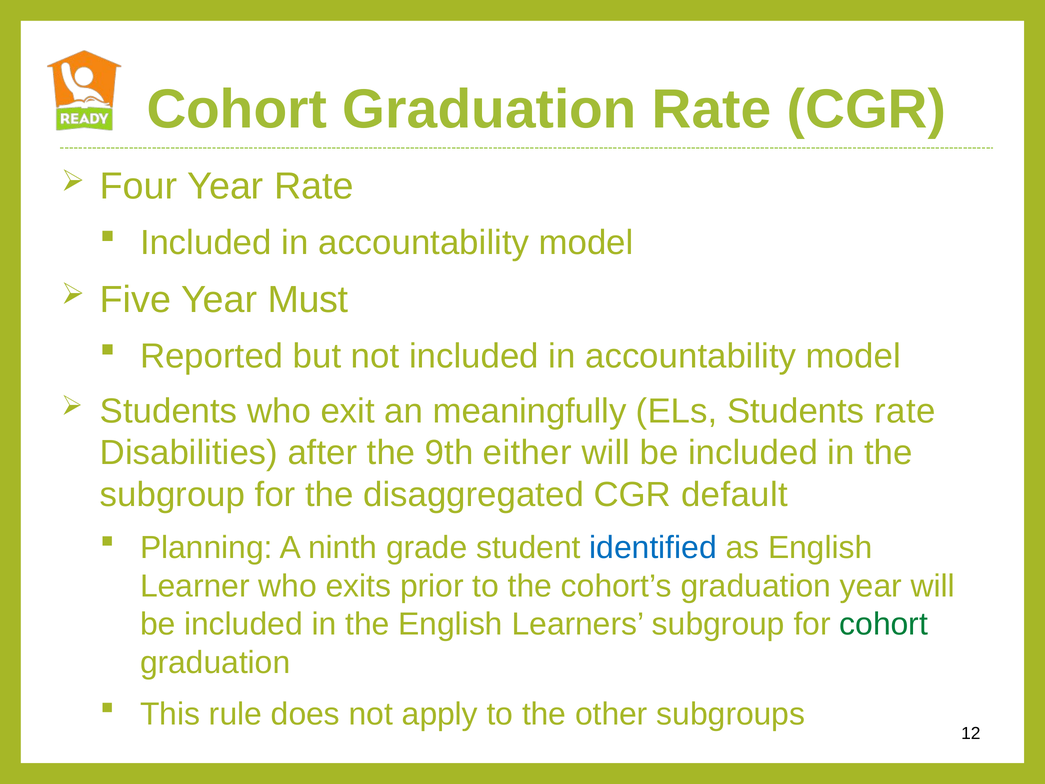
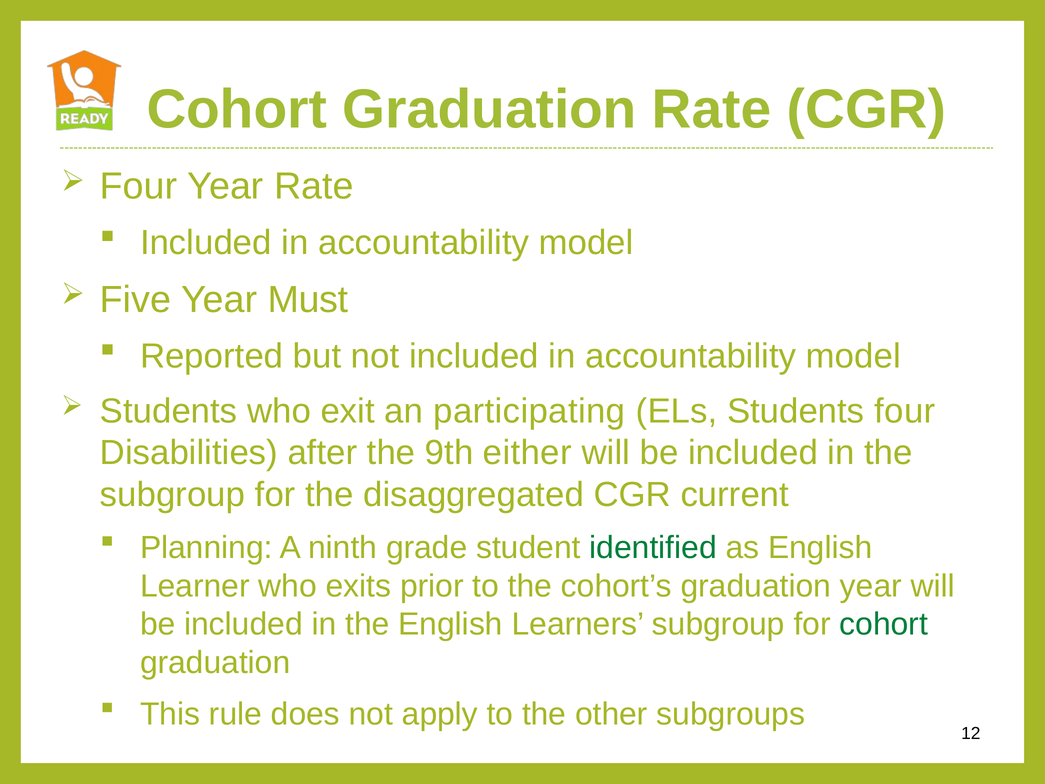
meaningfully: meaningfully -> participating (529, 411)
Students rate: rate -> four (905, 411)
default: default -> current (735, 495)
identified colour: blue -> green (653, 548)
